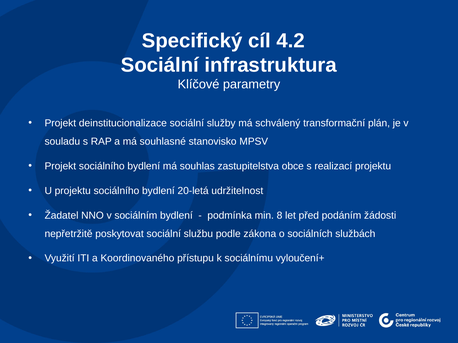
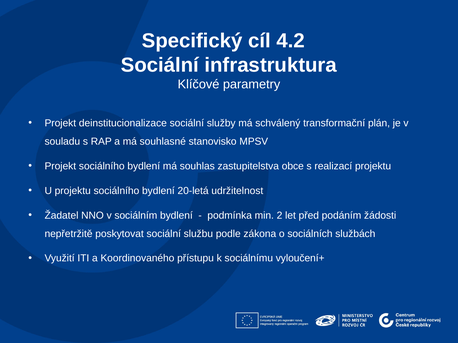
8: 8 -> 2 (280, 216)
